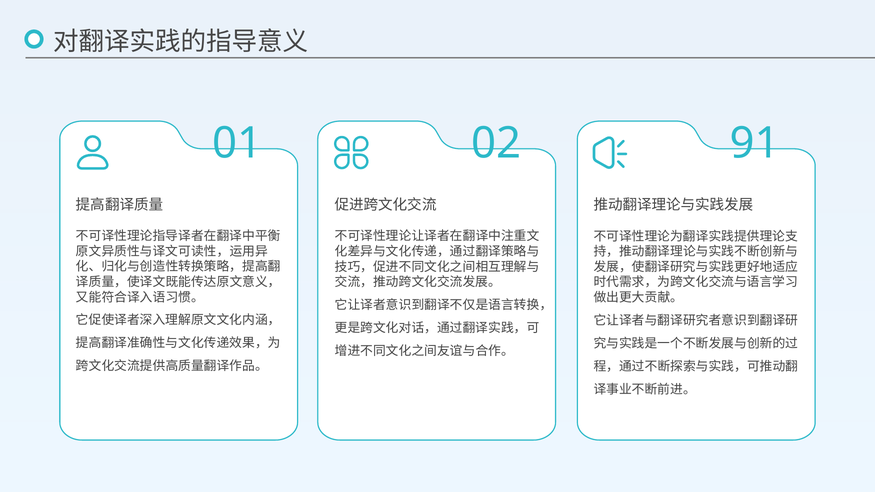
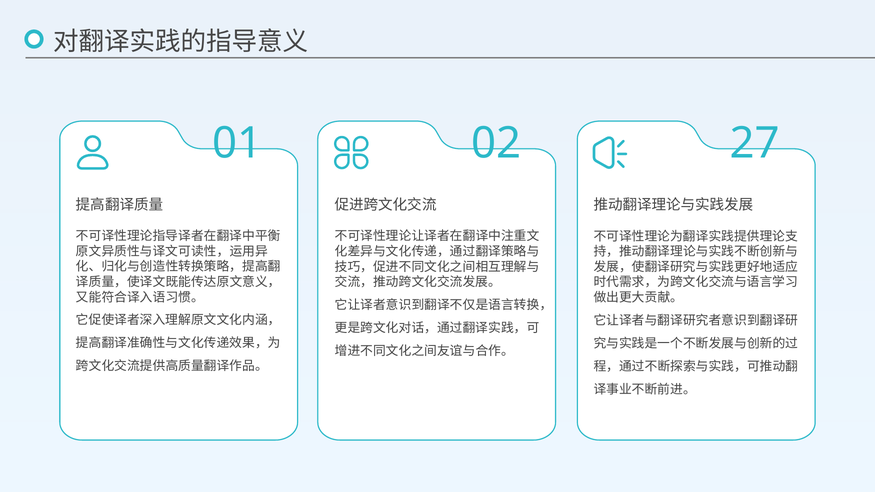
91: 91 -> 27 (755, 143)
